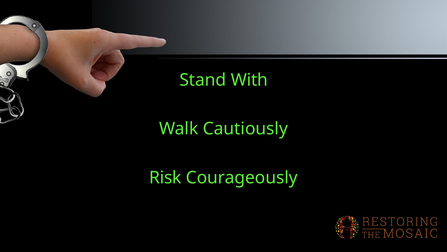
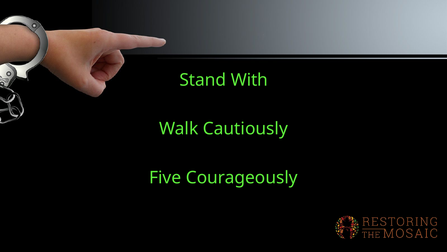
Risk: Risk -> Five (165, 177)
